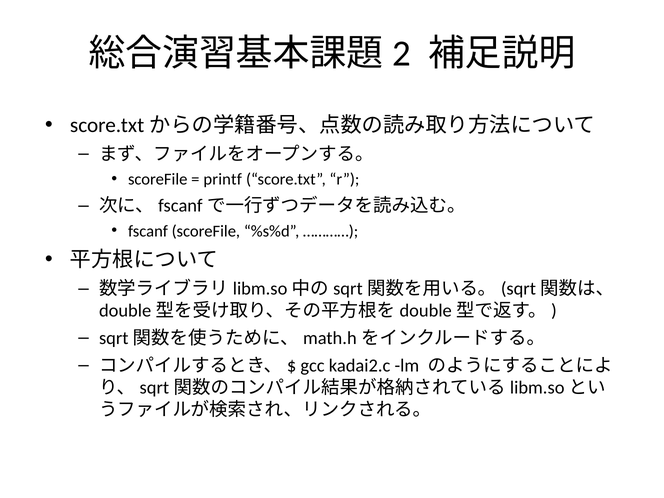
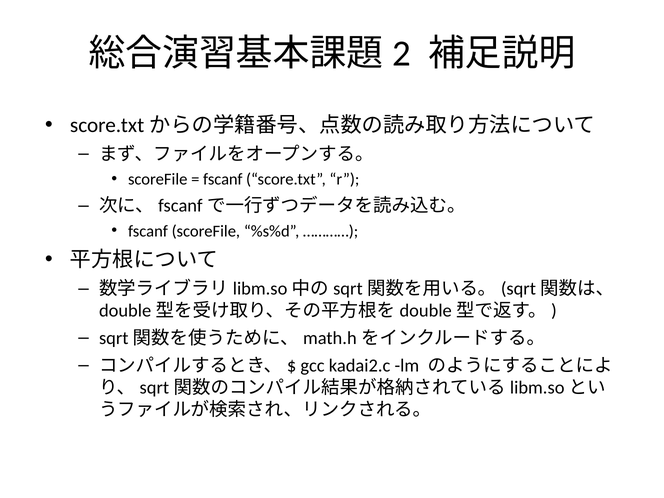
printf: printf -> fscanf (223, 179)
